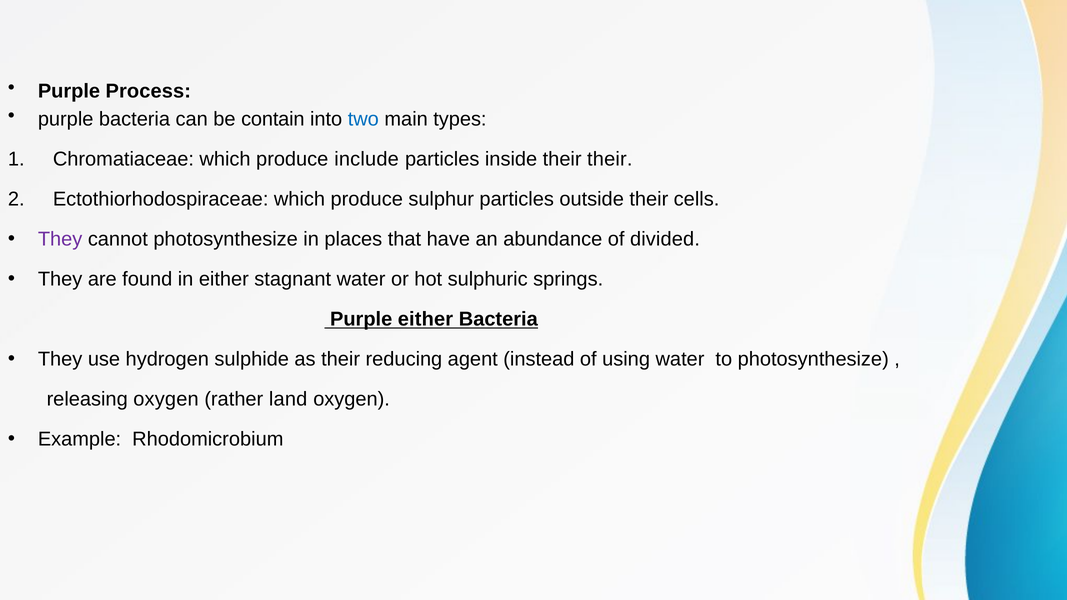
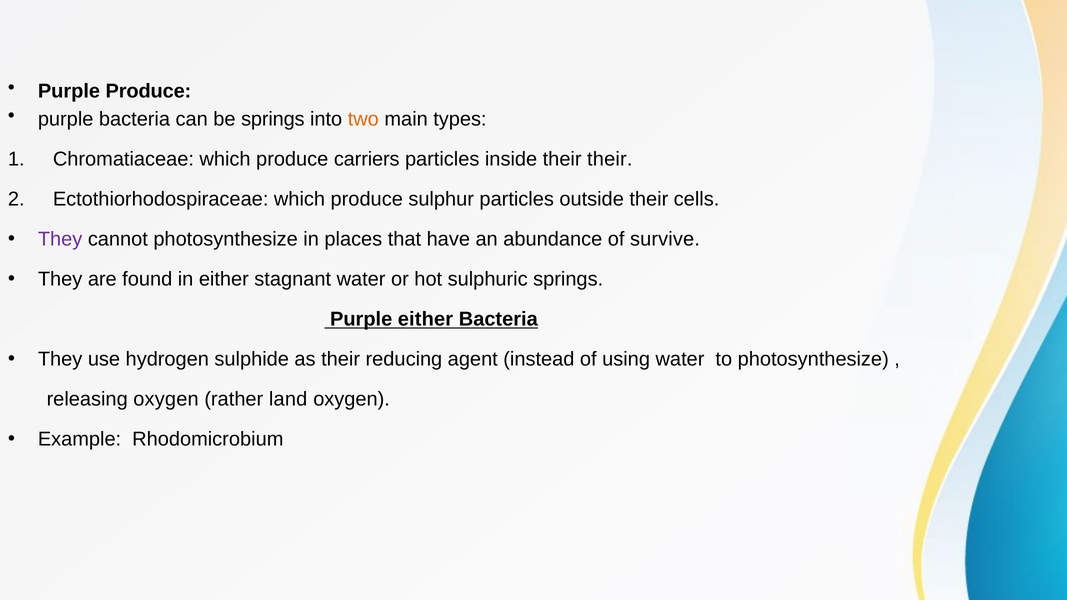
Purple Process: Process -> Produce (148, 91)
be contain: contain -> springs (273, 119)
two colour: blue -> orange (363, 119)
include: include -> carriers (367, 159)
divided: divided -> survive (665, 239)
